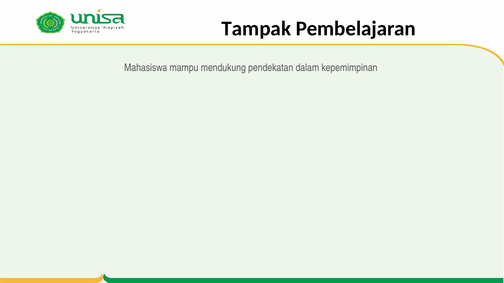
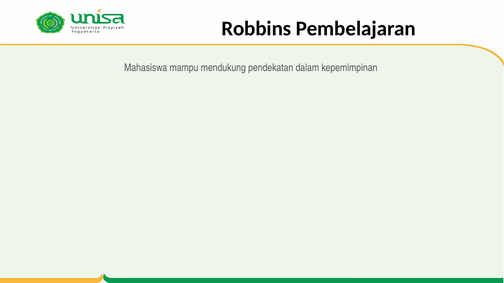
Tampak: Tampak -> Robbins (256, 29)
